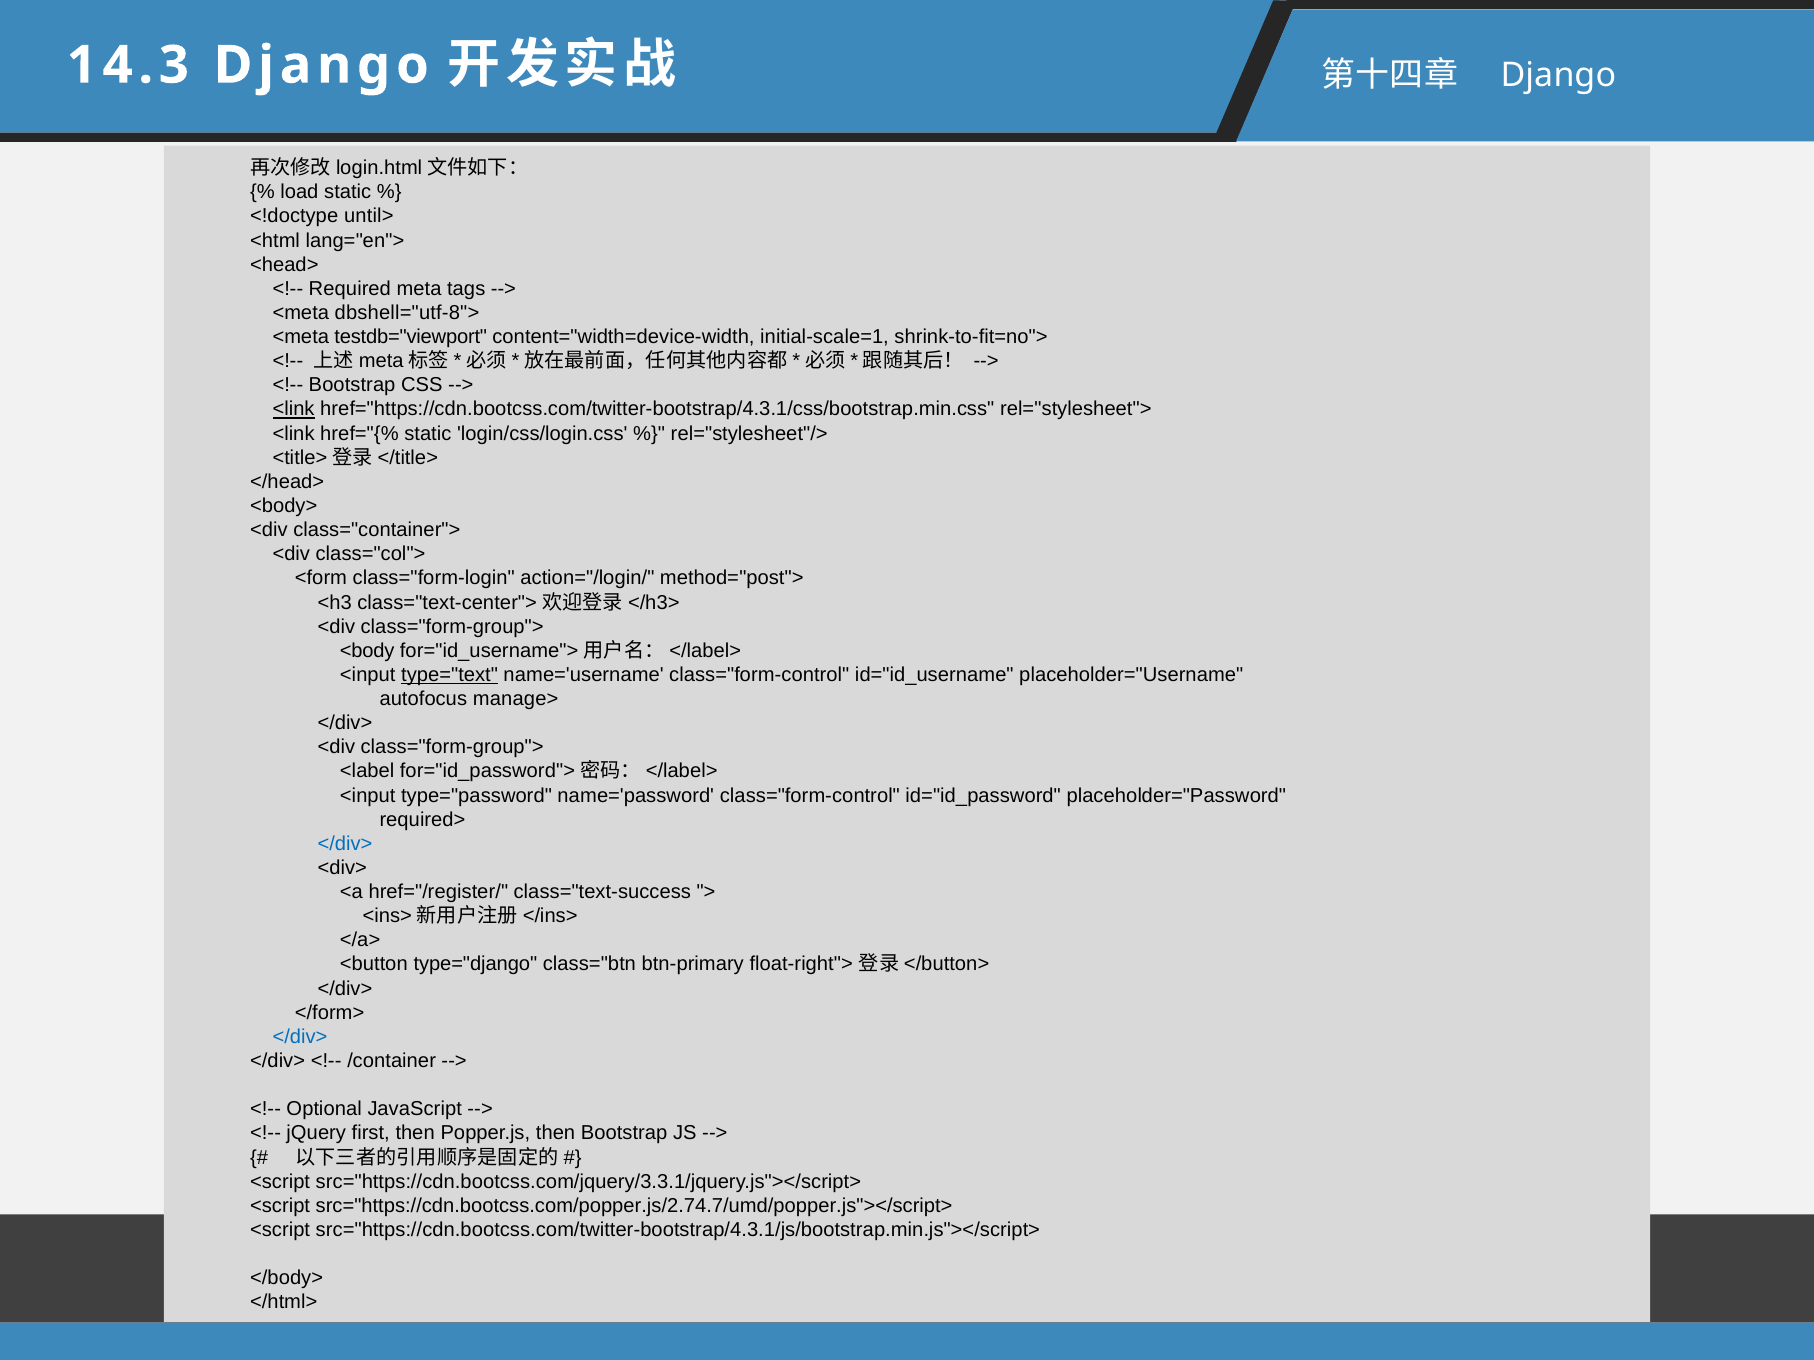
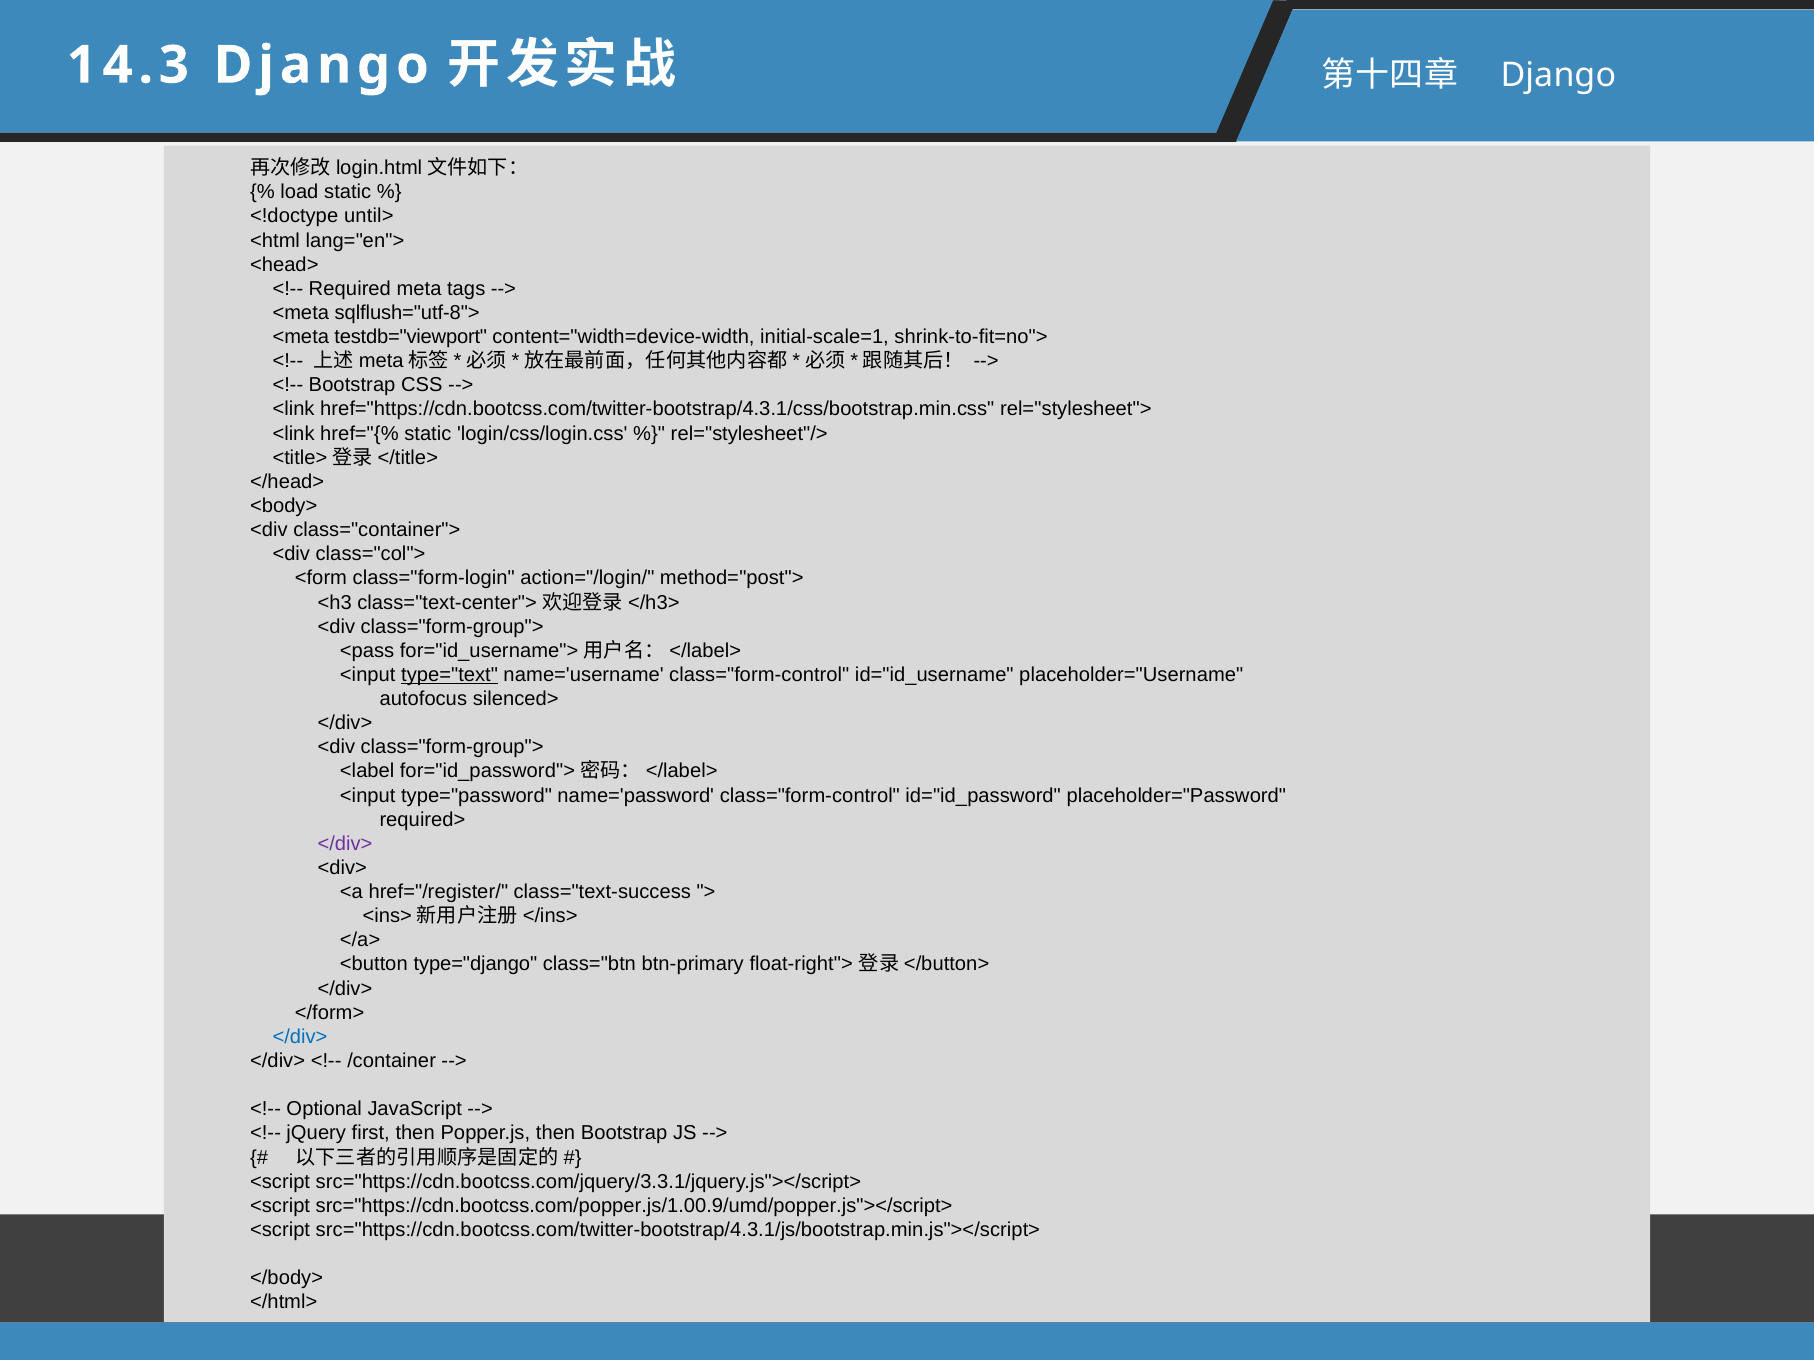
dbshell="utf-8">: dbshell="utf-8"> -> sqlflush="utf-8"> (407, 313)
<link underline: present -> none (294, 410)
<body: <body -> <pass (367, 651)
manage>: manage> -> silenced> (516, 699)
</div> colour: blue -> purple (345, 844)
src="https://cdn.bootcss.com/popper.js/2.74.7/umd/popper.js"></script>: src="https://cdn.bootcss.com/popper.js/2.74.7/umd/popper.js"></script> -> src="https://cdn.bootcss.com/popper.js/1.00.9/umd/popper.js"></script> (634, 1206)
